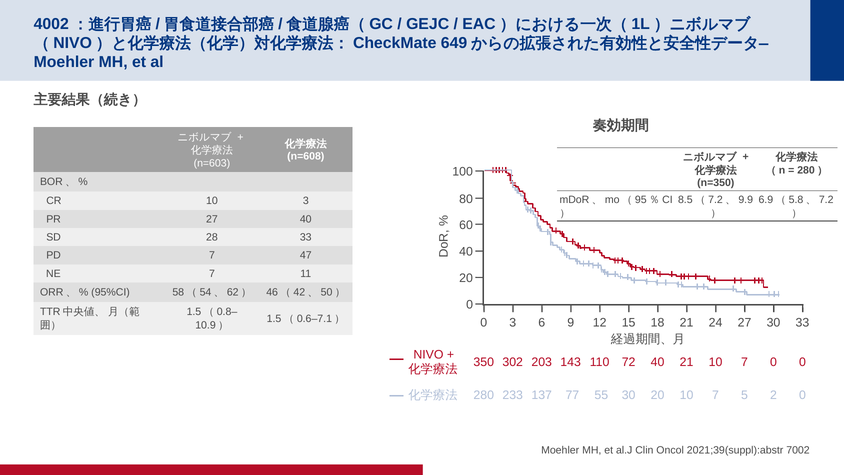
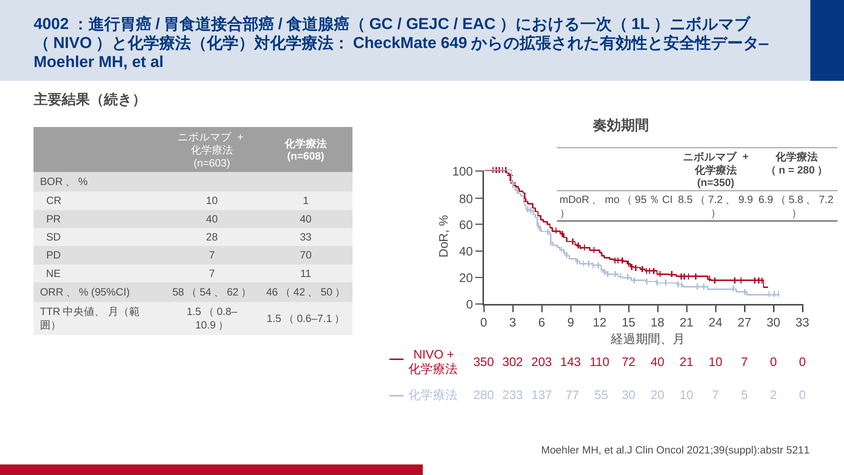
10 3: 3 -> 1 (306, 201)
PR 27: 27 -> 40 (212, 219)
47: 47 -> 70 (306, 255)
7002: 7002 -> 5211 (798, 450)
